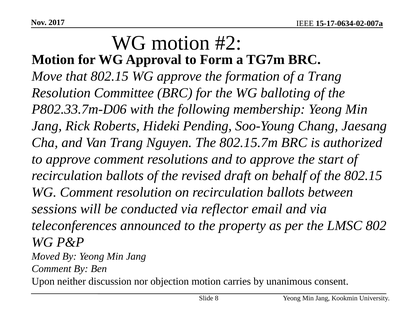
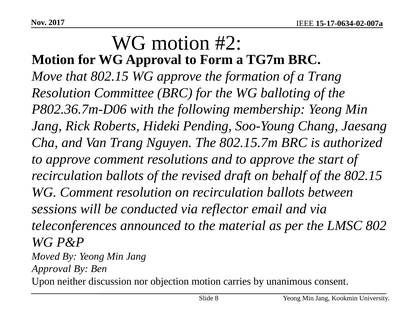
P802.33.7m-D06: P802.33.7m-D06 -> P802.36.7m-D06 (79, 109)
property: property -> material (242, 225)
Comment: Comment -> Approval (51, 268)
